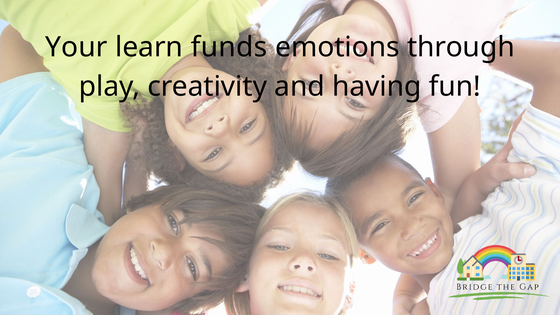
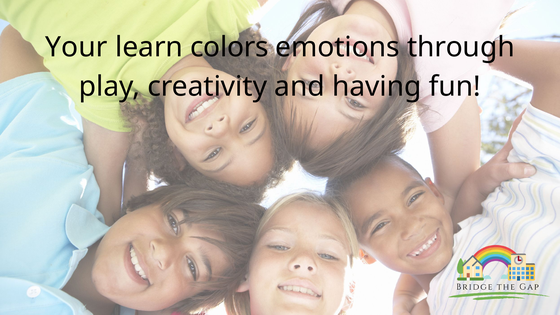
funds: funds -> colors (229, 47)
